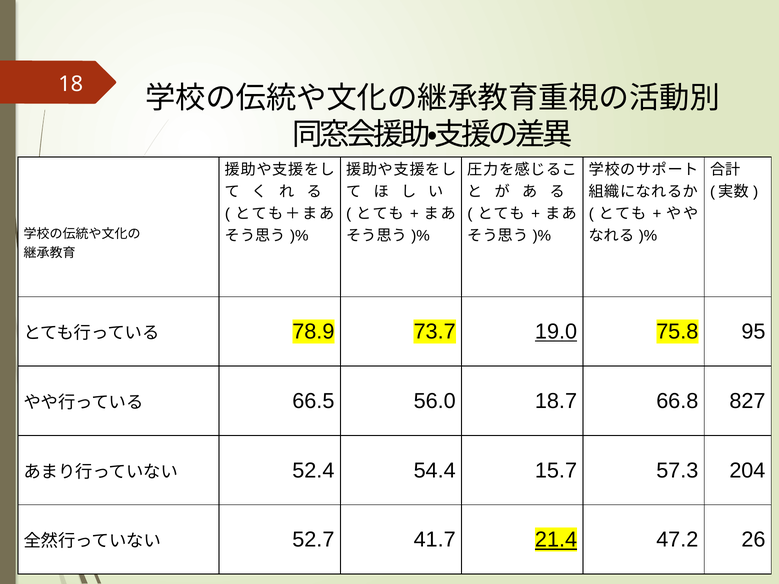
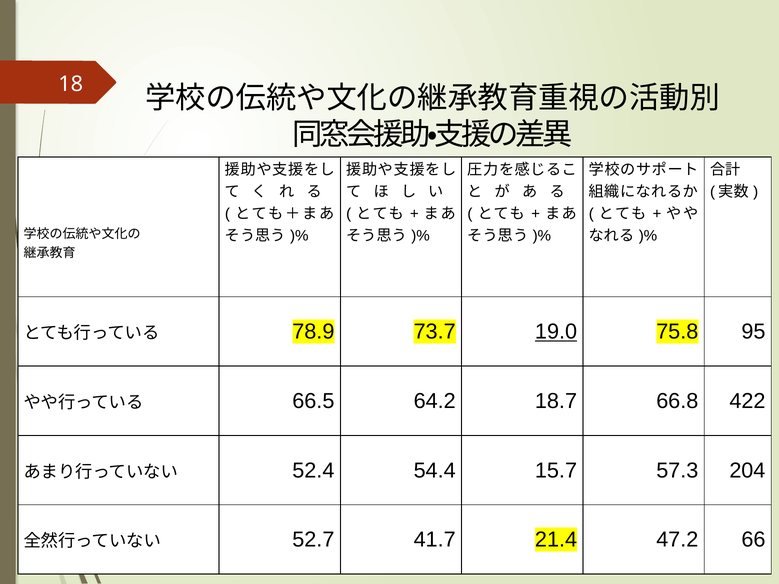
56.0: 56.0 -> 64.2 (435, 401)
827: 827 -> 422 (747, 401)
21.4 underline: present -> none (556, 540)
26: 26 -> 66 (753, 540)
